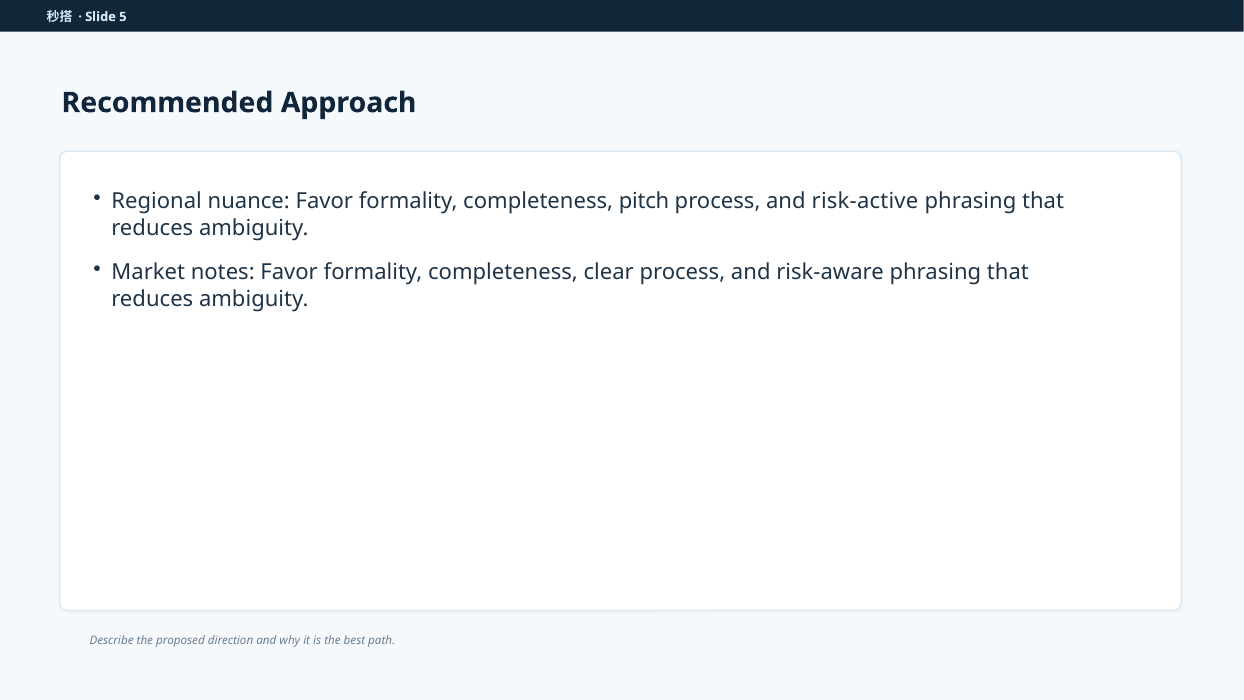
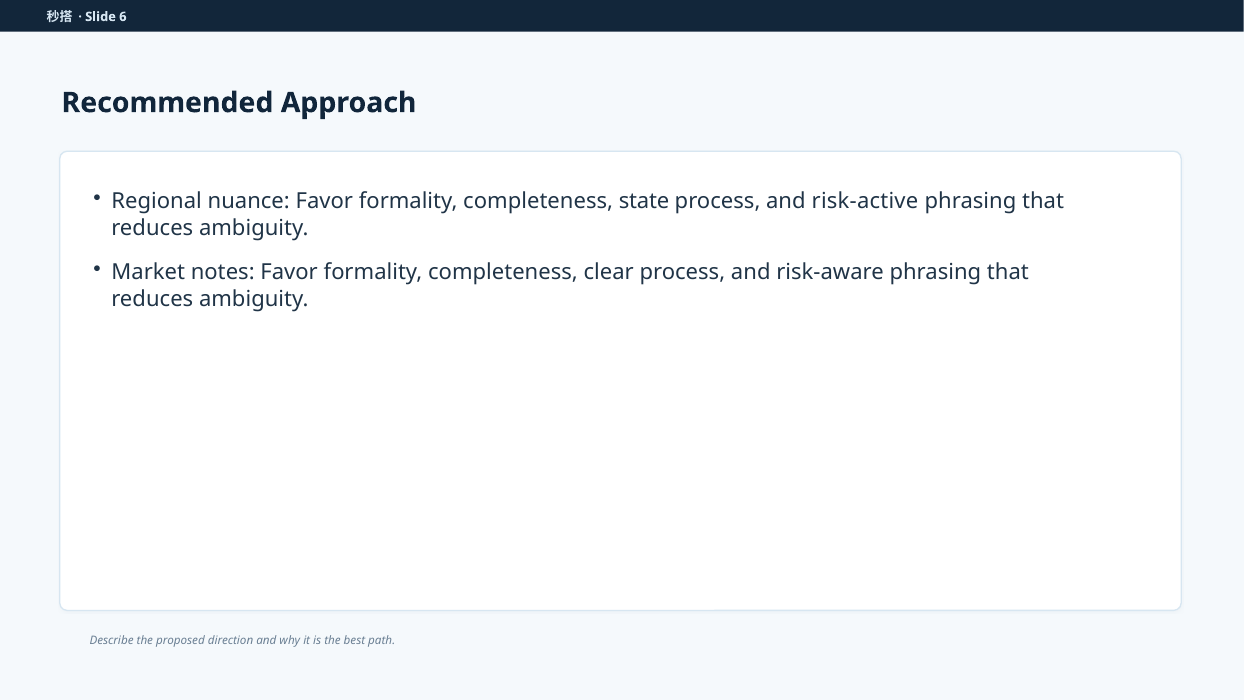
5: 5 -> 6 (123, 17)
pitch: pitch -> state (644, 201)
